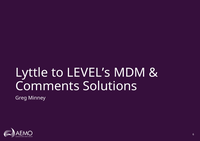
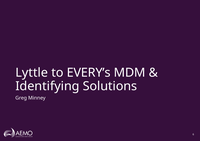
LEVEL’s: LEVEL’s -> EVERY’s (89, 73)
Comments: Comments -> Identifying (47, 86)
